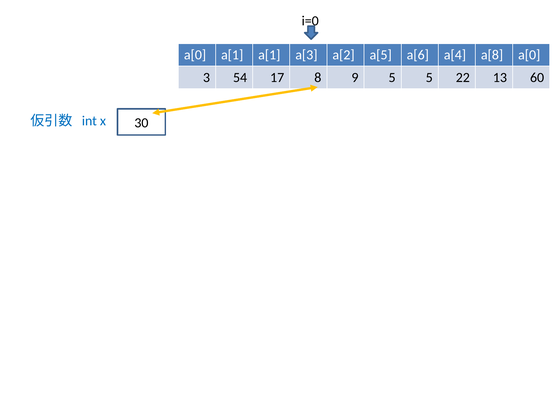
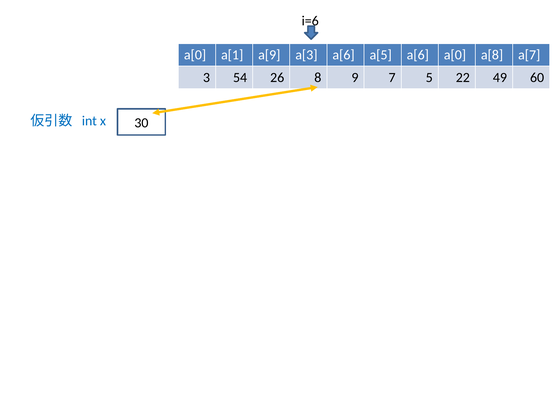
i=0: i=0 -> i=6 (310, 21)
a[1 a[1: a[1 -> a[9 (269, 55)
a[3 a[2: a[2 -> a[6 (344, 55)
a[6 a[4: a[4 -> a[0 (455, 55)
a[8 a[0: a[0 -> a[7 (529, 55)
17: 17 -> 26 (277, 78)
9 5: 5 -> 7 (392, 78)
13: 13 -> 49 (500, 78)
